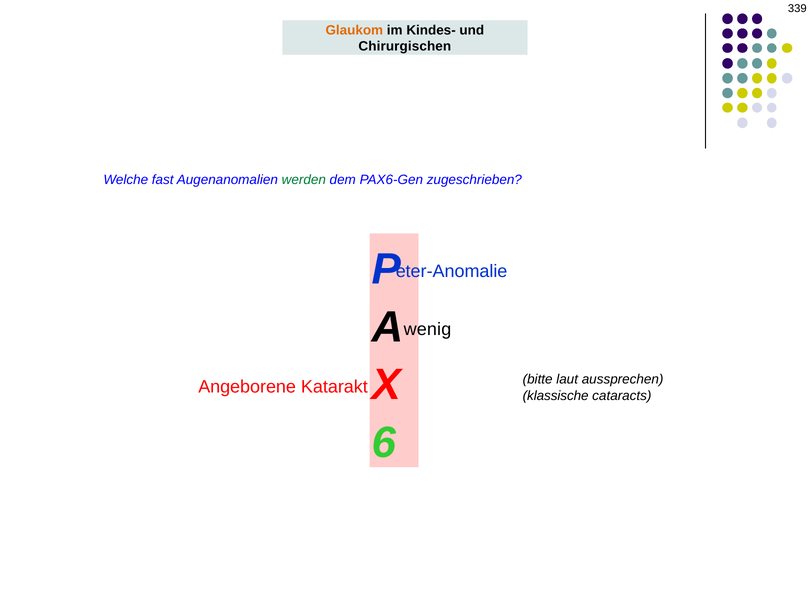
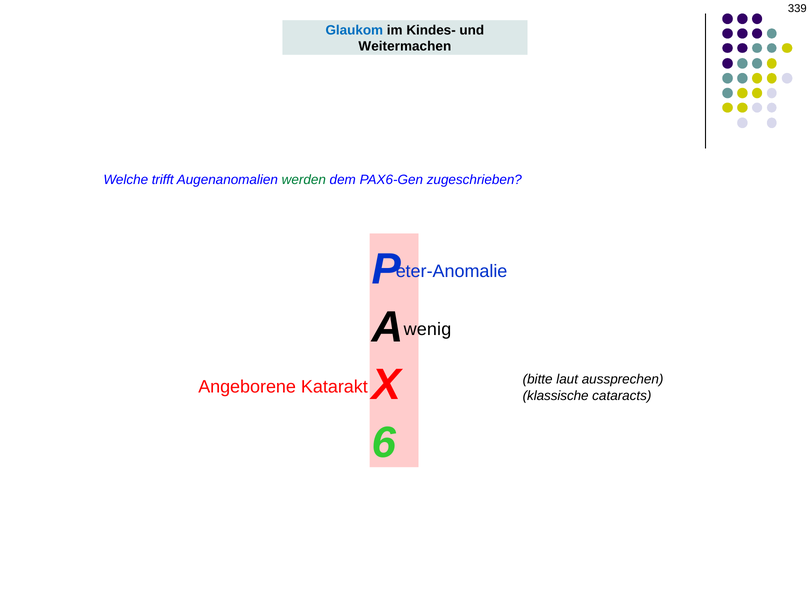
Glaukom colour: orange -> blue (354, 30)
Chirurgischen: Chirurgischen -> Weitermachen (405, 47)
fast: fast -> trifft (163, 180)
